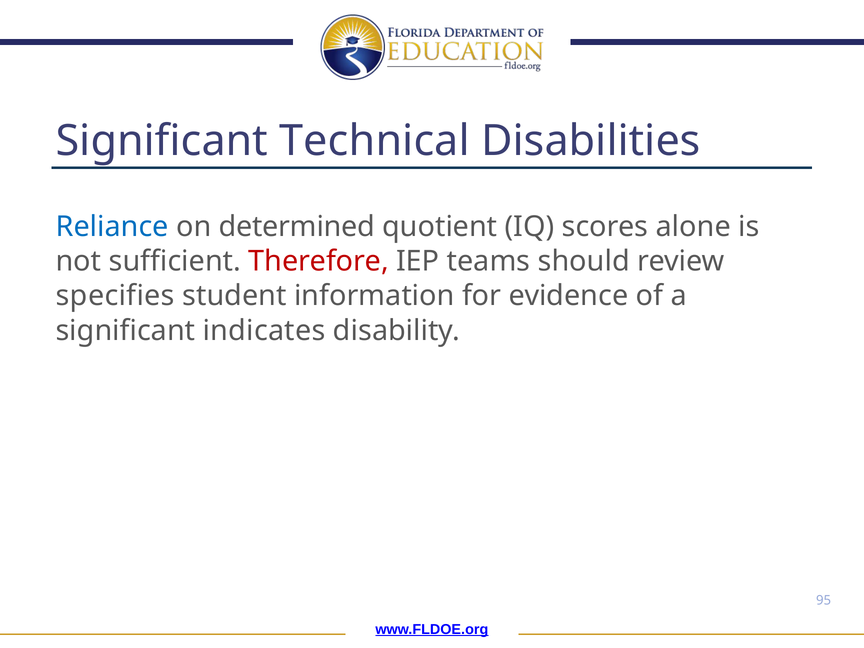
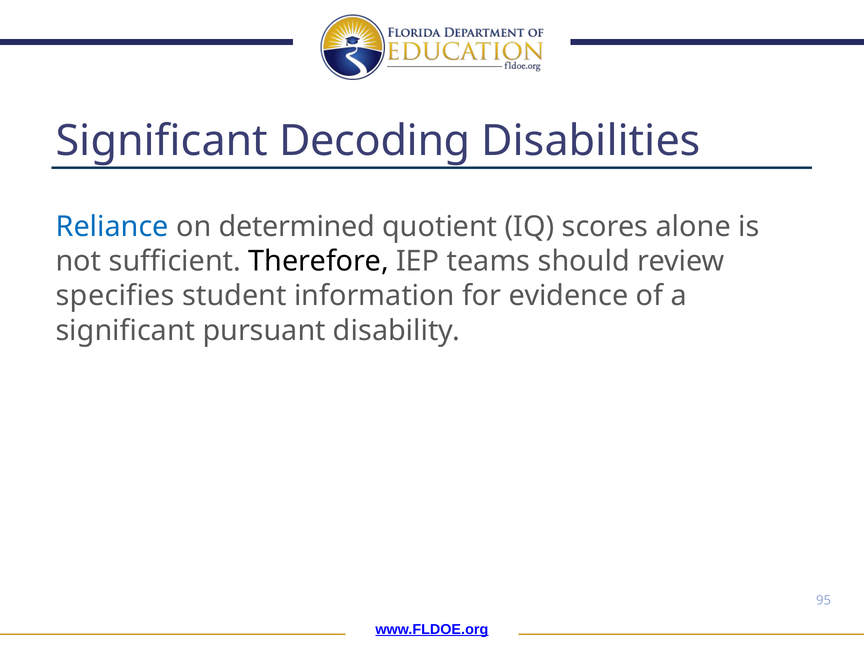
Technical: Technical -> Decoding (375, 141)
Therefore colour: red -> black (319, 261)
indicates: indicates -> pursuant (264, 331)
